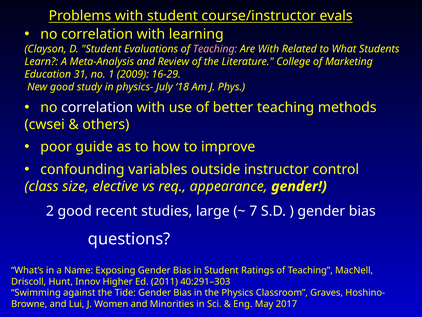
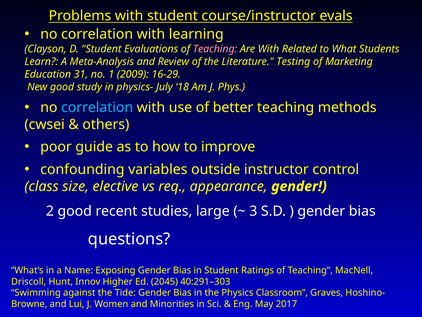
College: College -> Testing (293, 61)
correlation colour: white -> light blue (97, 107)
7: 7 -> 3 (253, 211)
2011: 2011 -> 2045 (164, 281)
